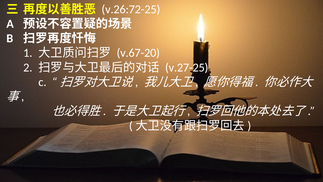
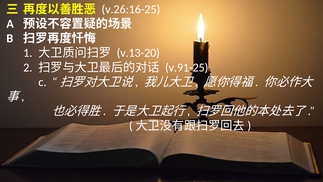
v.26:72-25: v.26:72-25 -> v.26:16-25 (131, 9)
v.67-20: v.67-20 -> v.13-20 (138, 53)
v.27-25: v.27-25 -> v.91-25 (187, 67)
